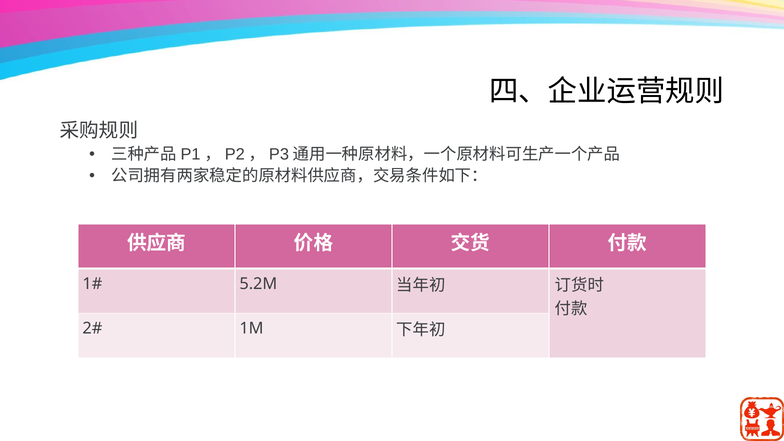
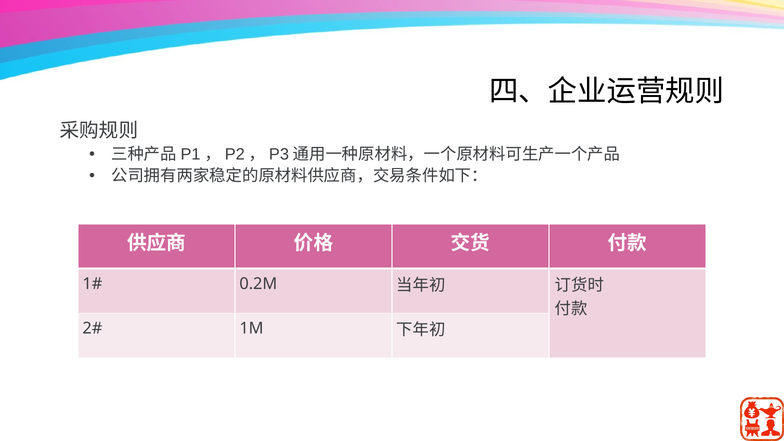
5.2M: 5.2M -> 0.2M (258, 284)
